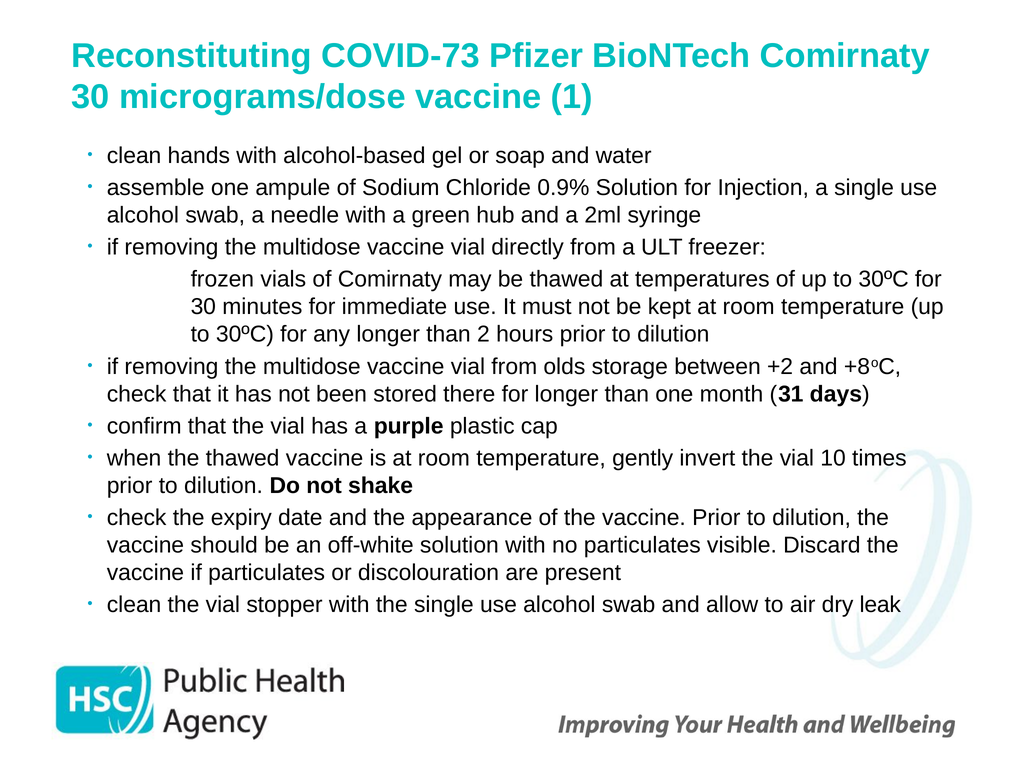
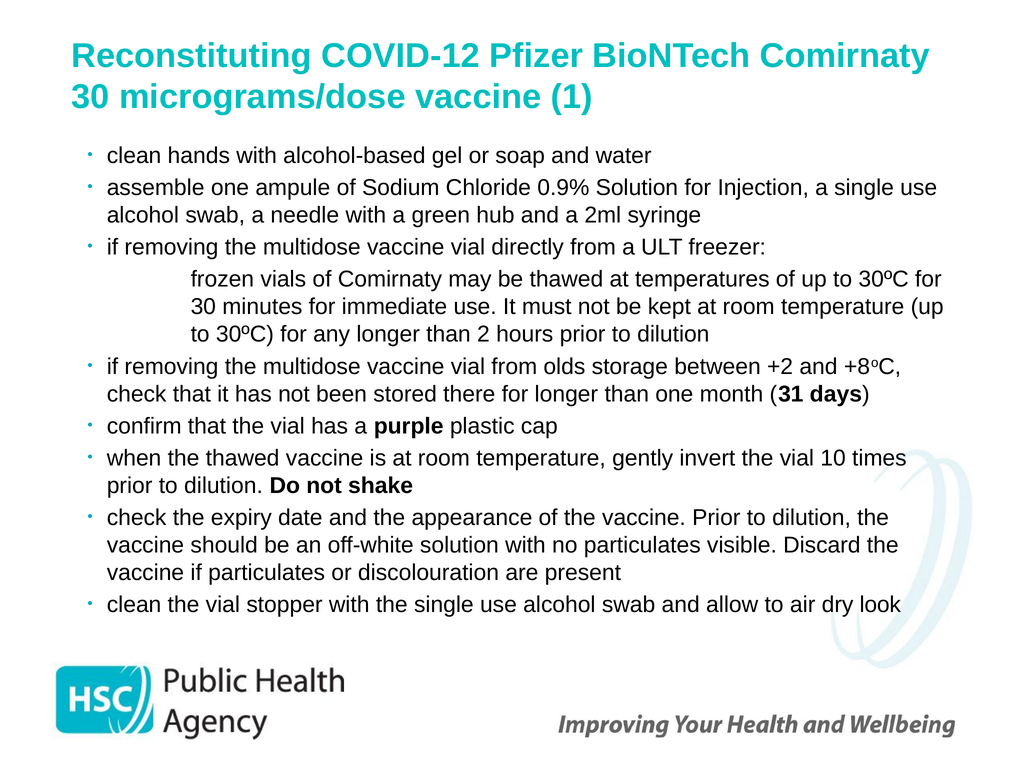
COVID-73: COVID-73 -> COVID-12 (401, 56)
leak: leak -> look (880, 605)
